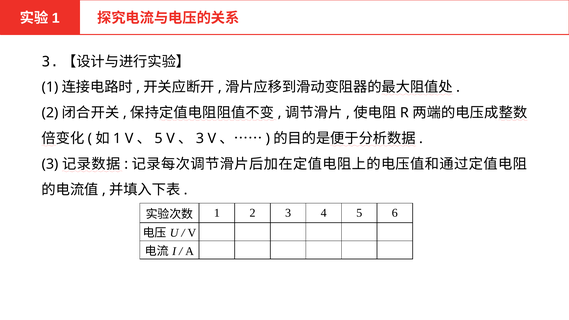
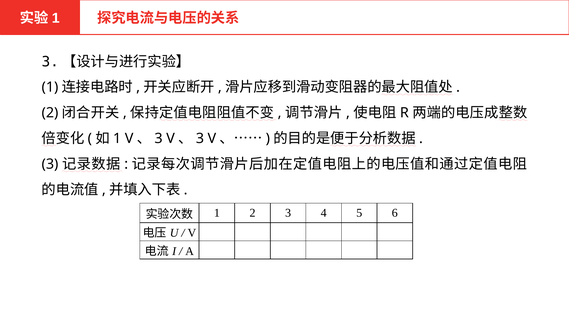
5: 5 -> 3 (159, 139)
